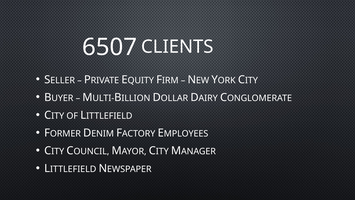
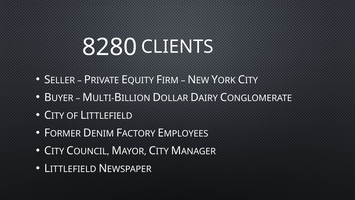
6507: 6507 -> 8280 (110, 47)
